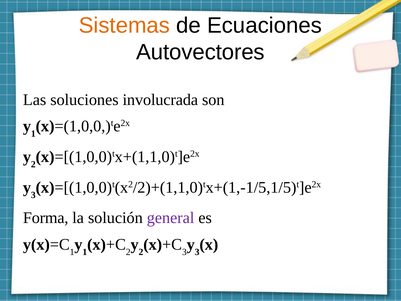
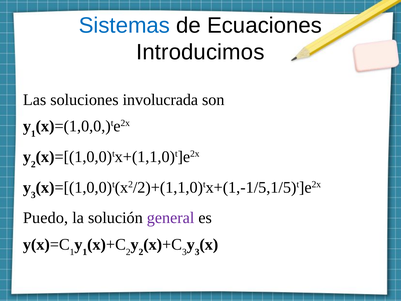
Sistemas colour: orange -> blue (124, 25)
Autovectores: Autovectores -> Introducimos (200, 52)
Forma: Forma -> Puedo (46, 218)
